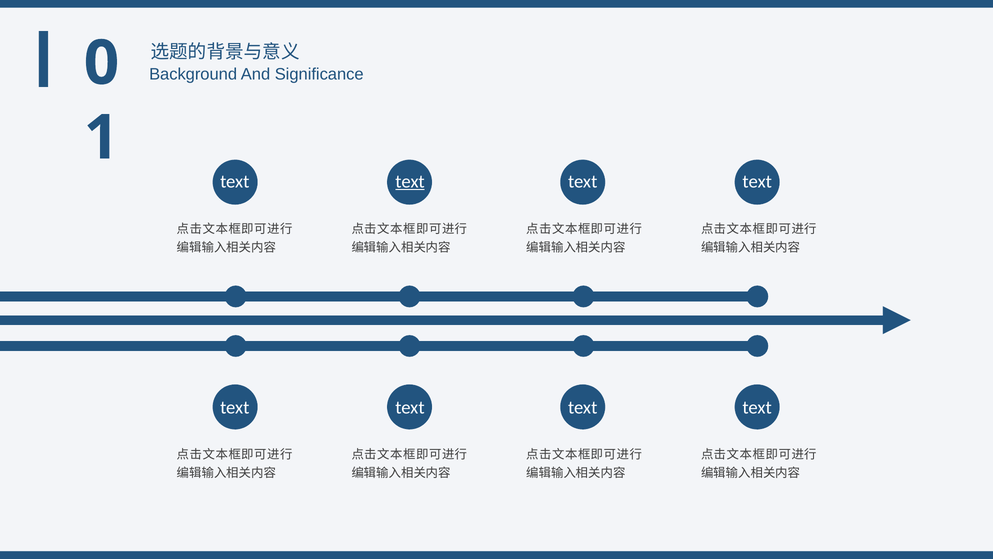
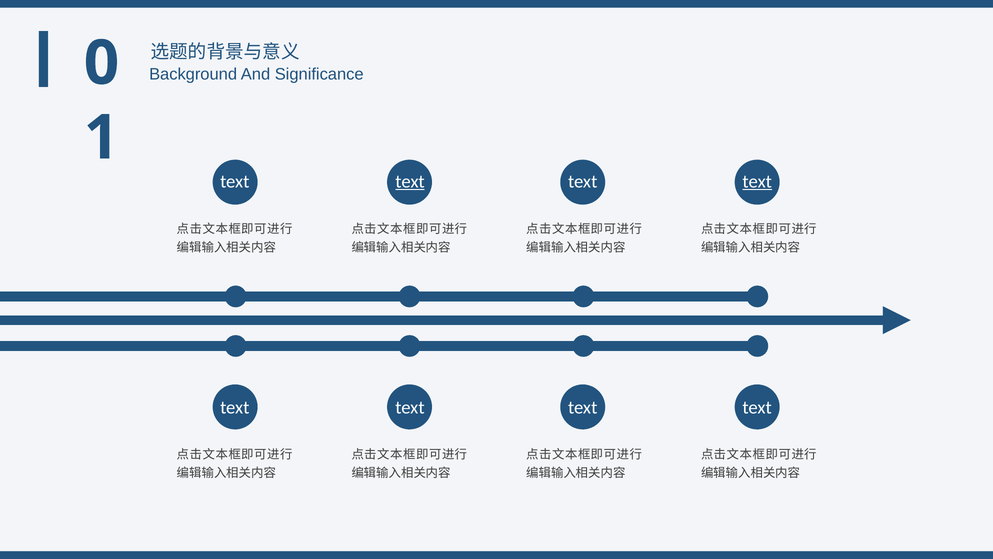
text underline: none -> present (757, 181)
